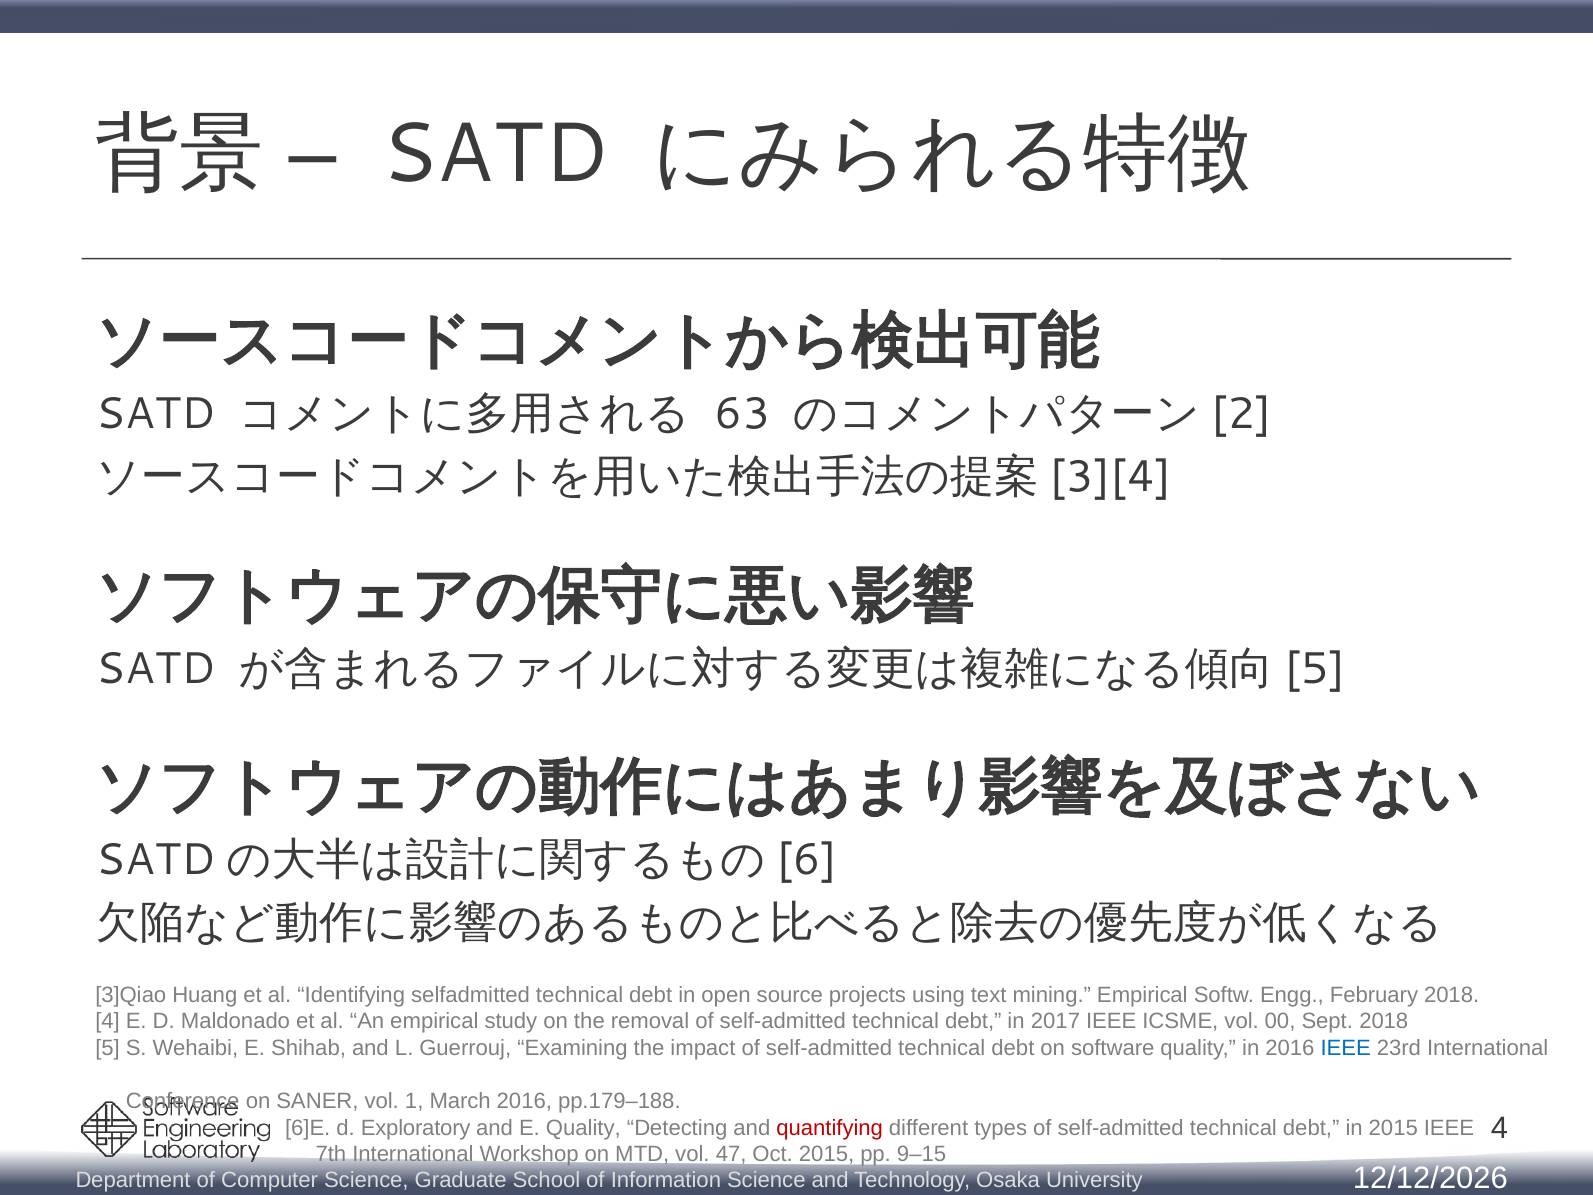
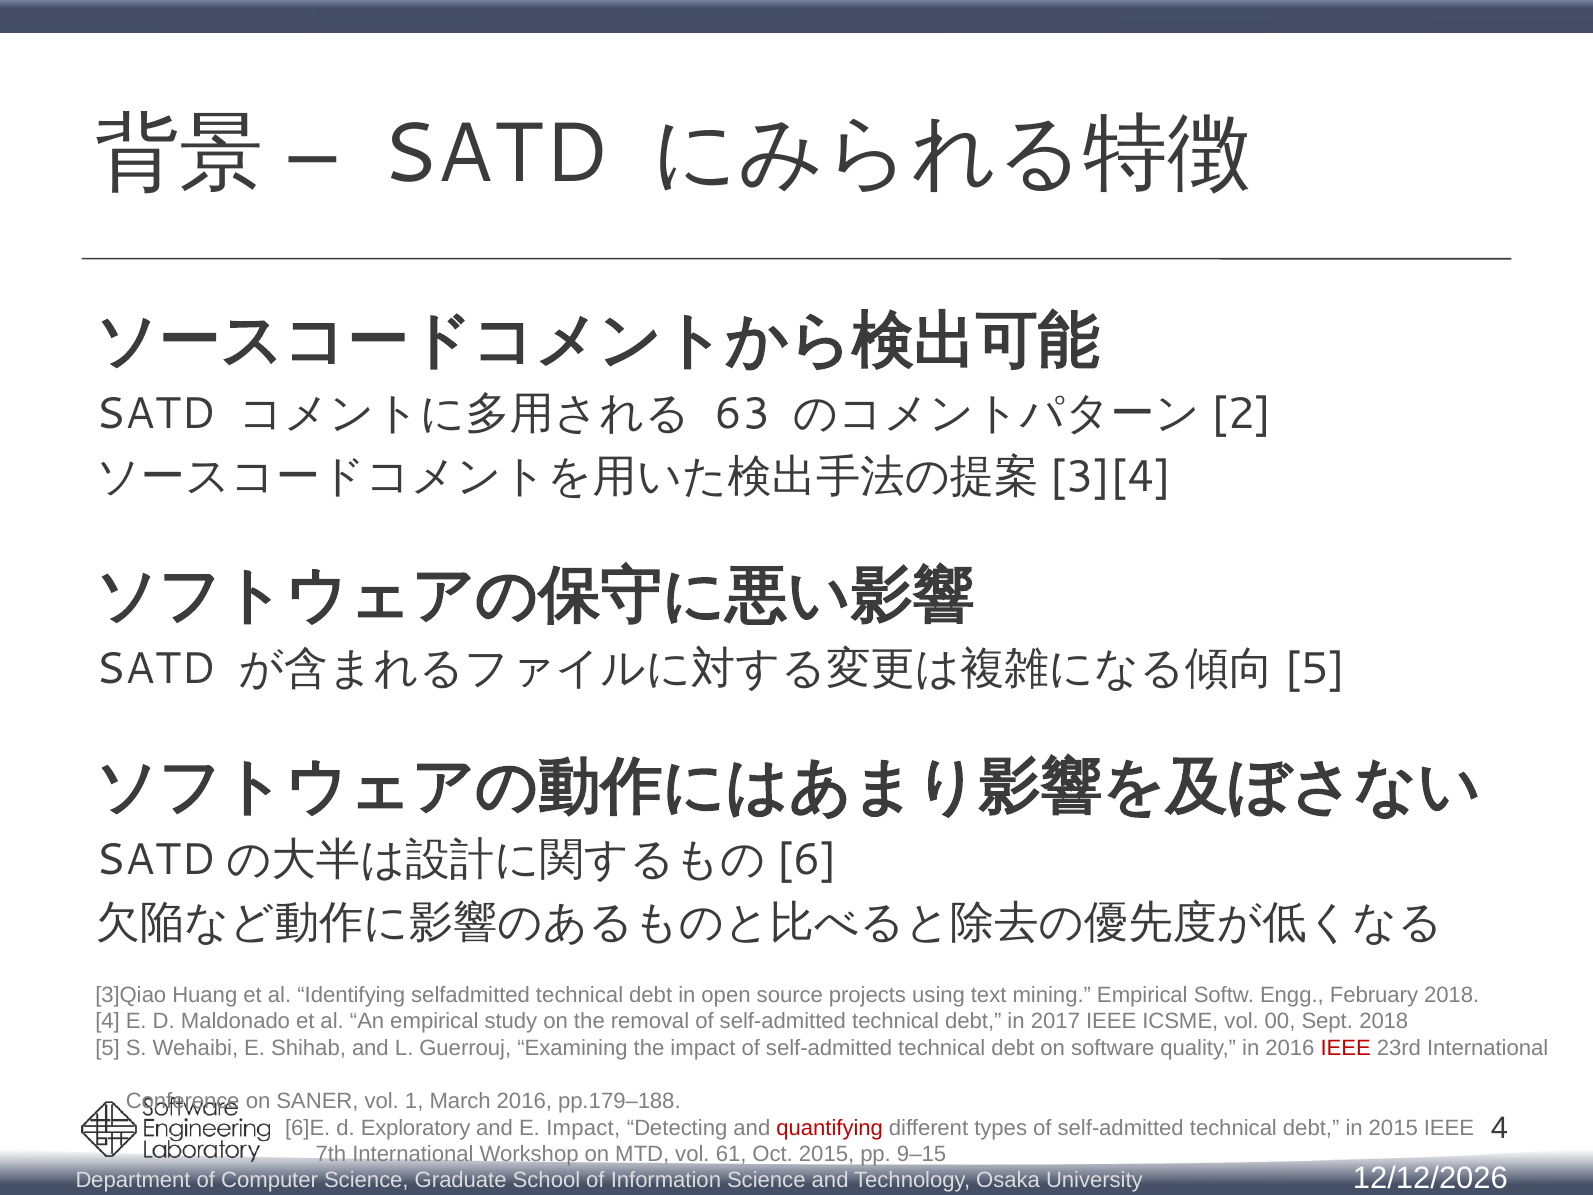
IEEE colour: blue -> red (1346, 1048)
E Quality: Quality -> Impact (583, 1128)
47: 47 -> 61 (731, 1154)
